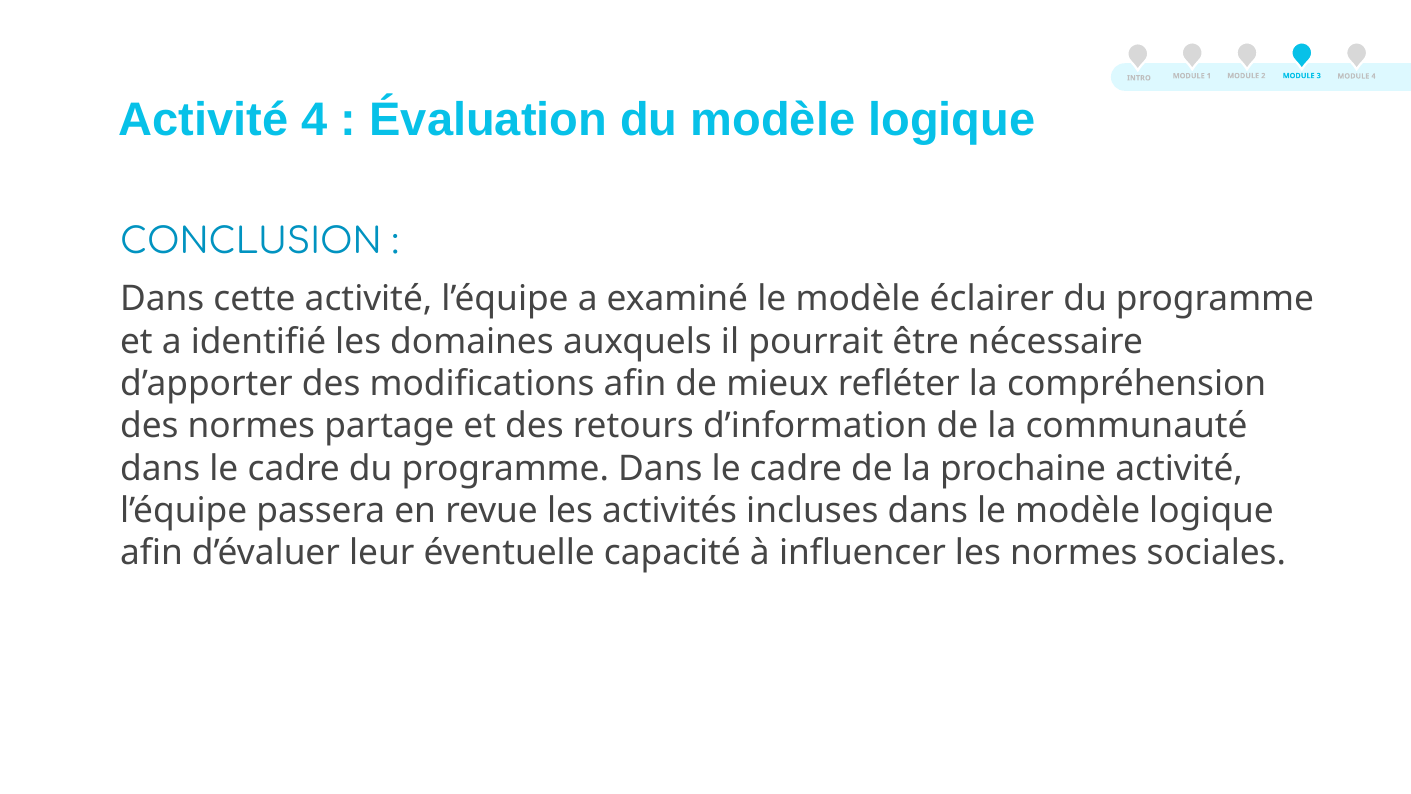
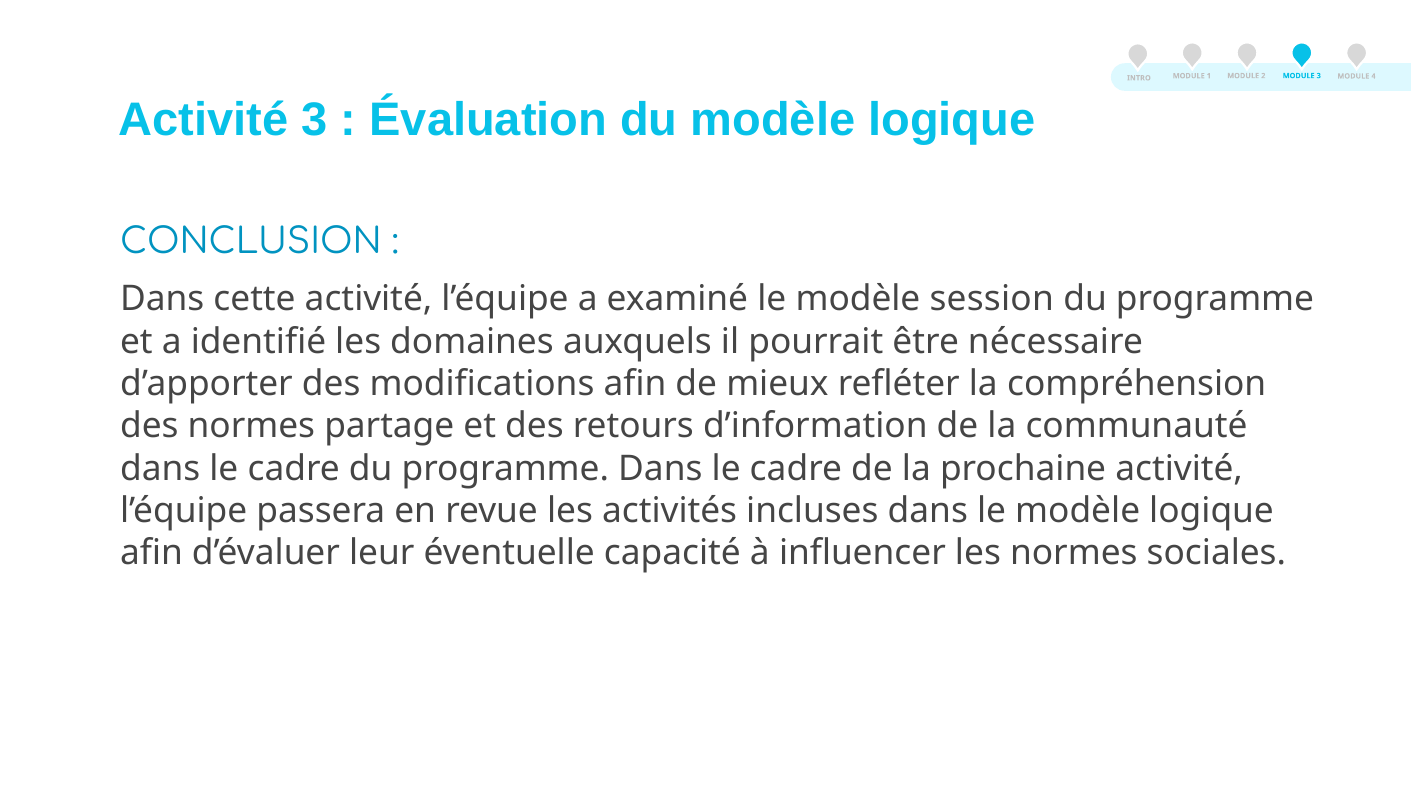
Activité 4: 4 -> 3 (315, 119)
éclairer: éclairer -> session (992, 299)
